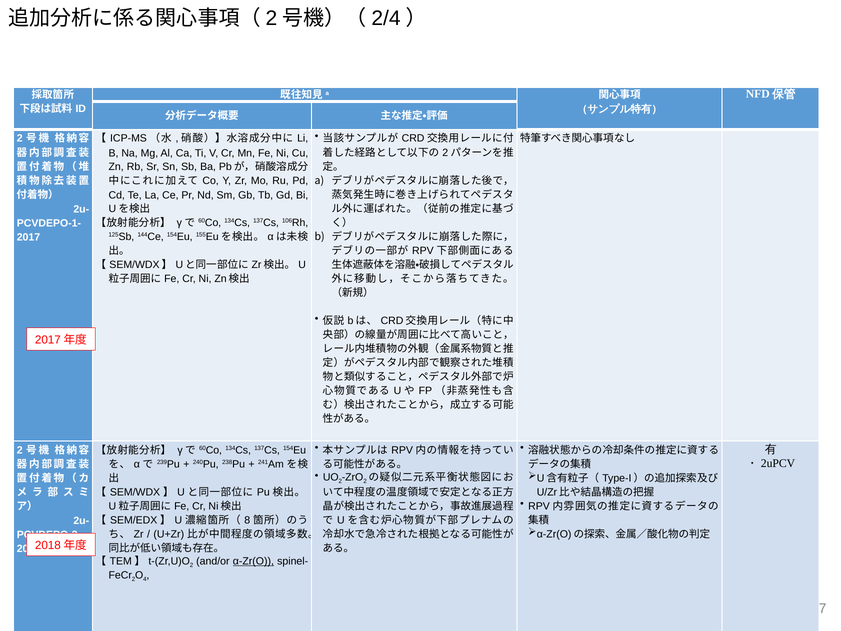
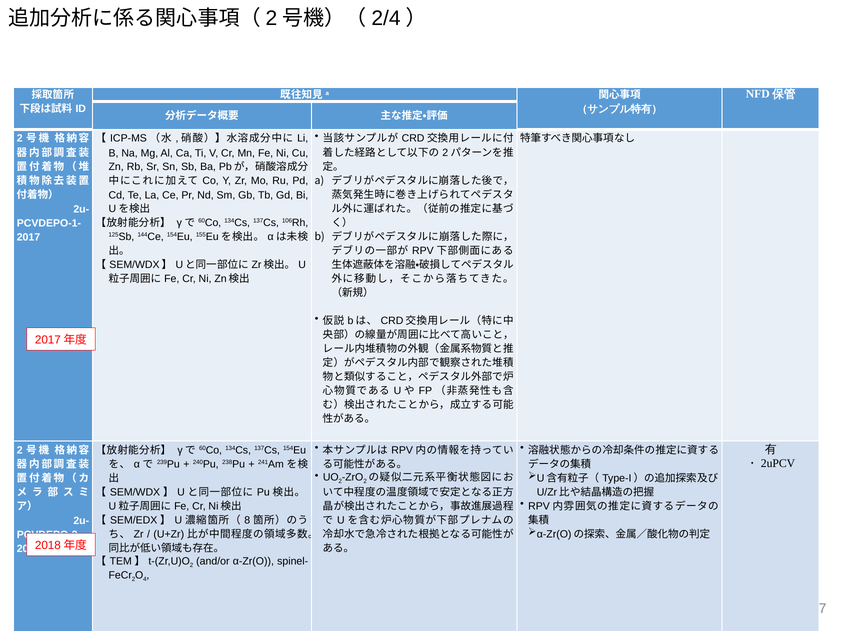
α-Zr(O underline: present -> none (253, 561)
